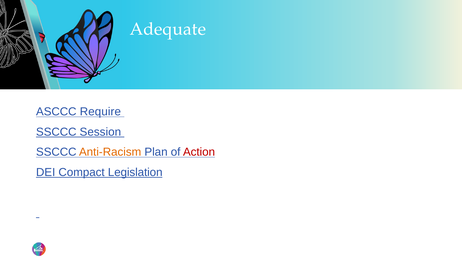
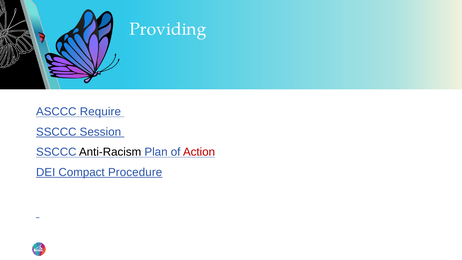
Adequate: Adequate -> Providing (168, 29)
Anti-Racism colour: orange -> black (110, 152)
Legislation: Legislation -> Procedure (135, 172)
